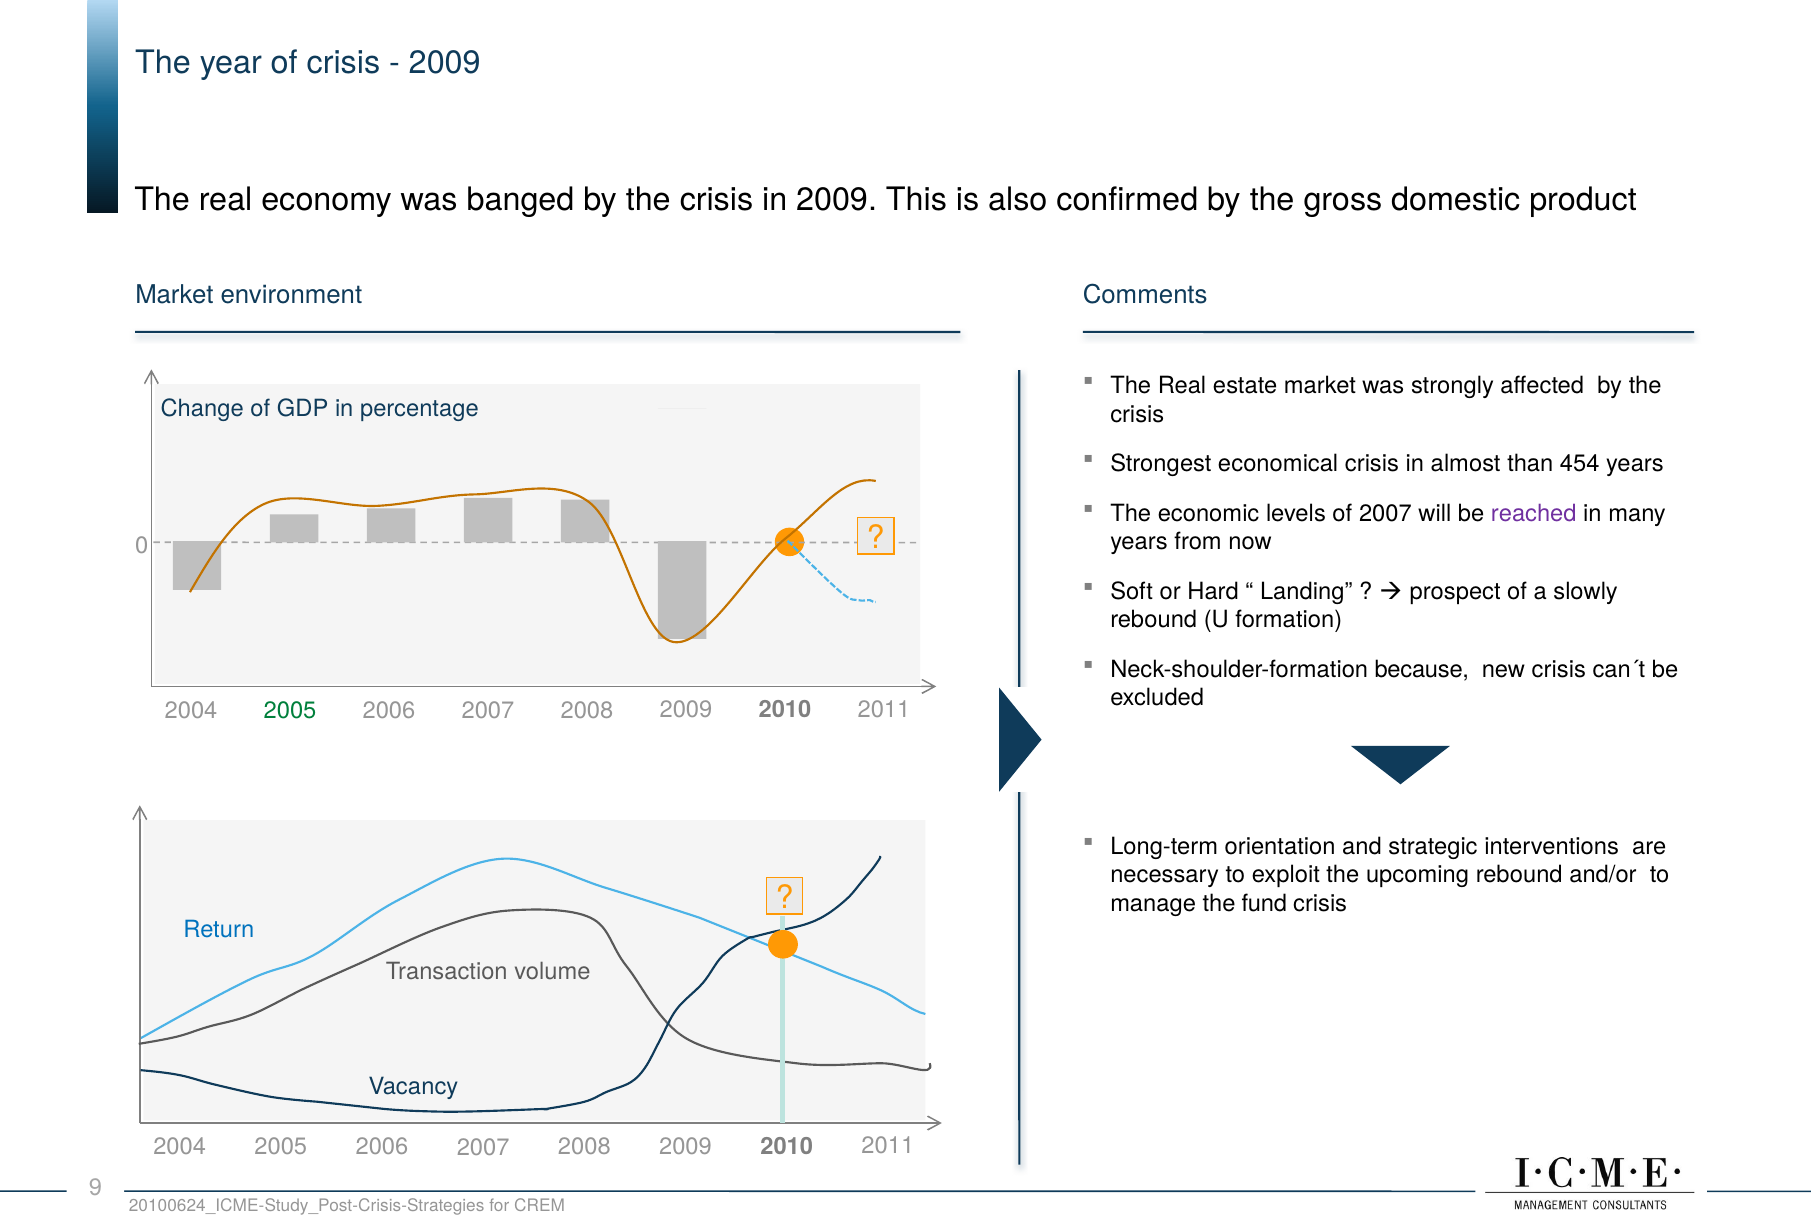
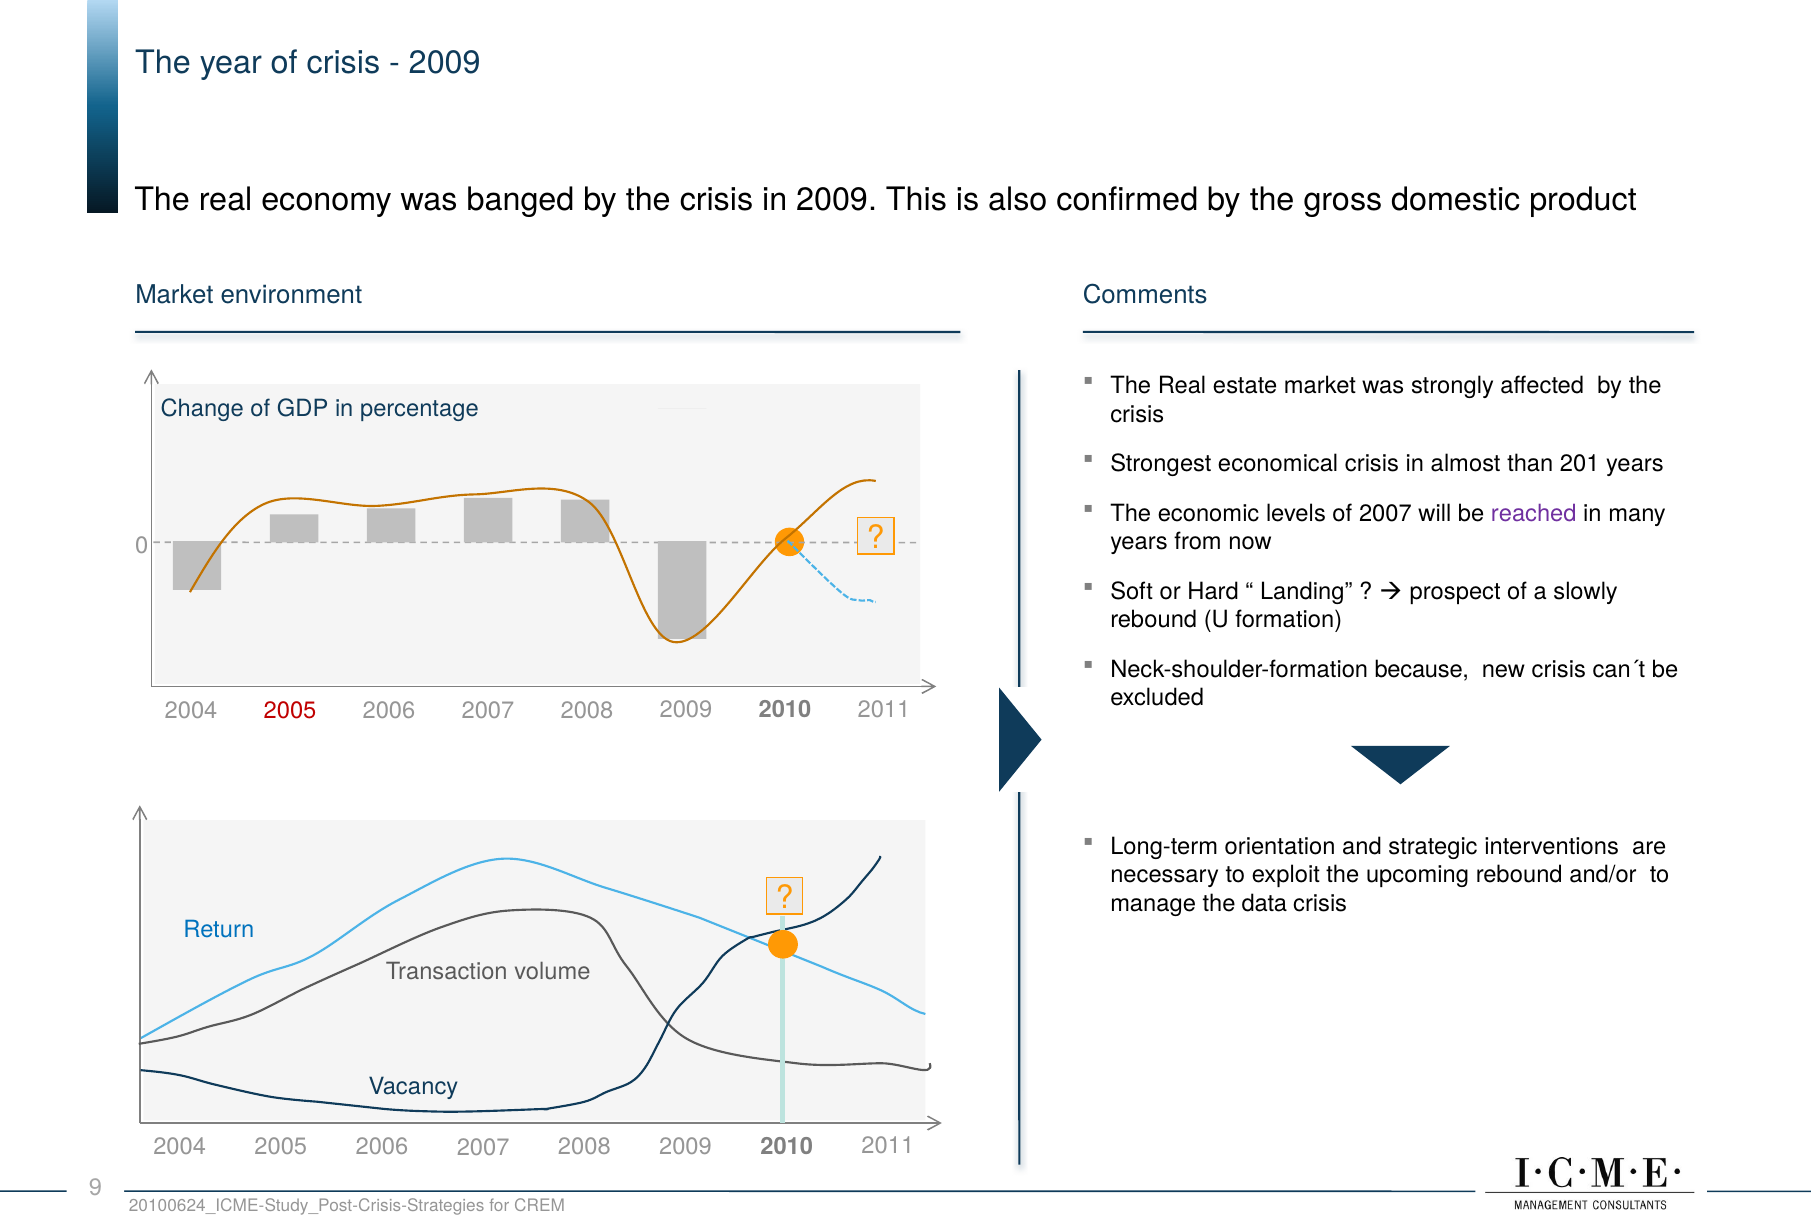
454: 454 -> 201 (1580, 464)
2005 colour: green -> red (290, 710)
fund: fund -> data (1264, 903)
